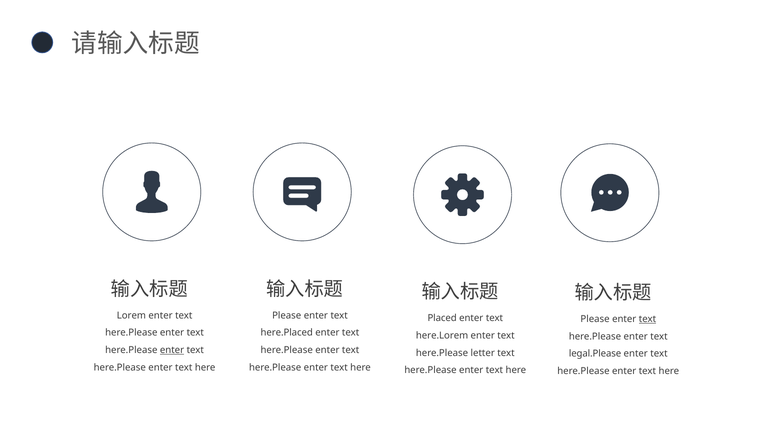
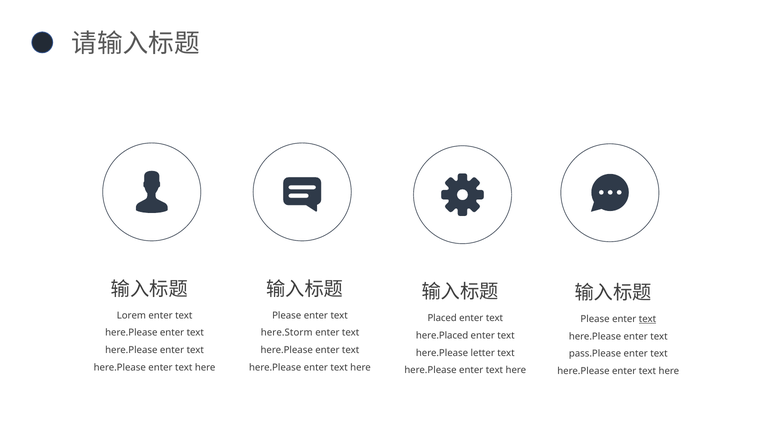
here.Placed: here.Placed -> here.Storm (287, 333)
here.Lorem: here.Lorem -> here.Placed (442, 336)
enter underline: present -> none (172, 350)
legal.Please: legal.Please -> pass.Please (595, 354)
